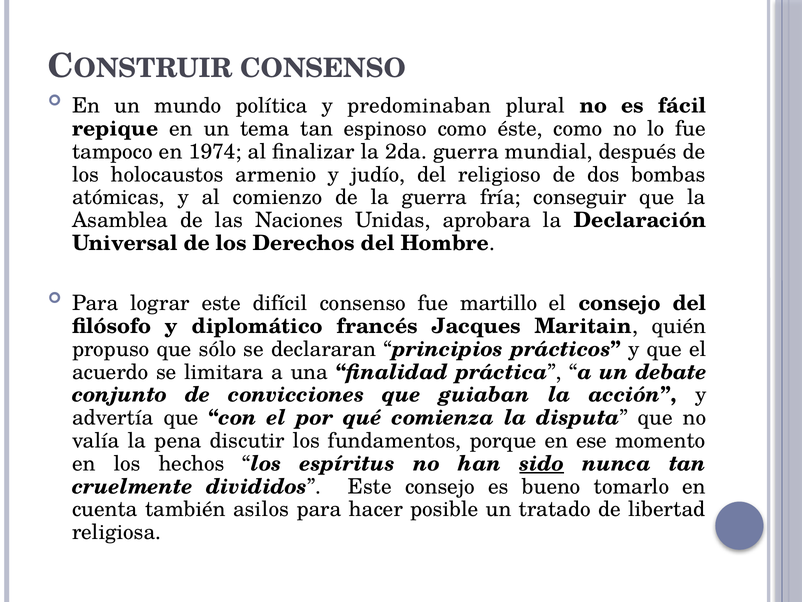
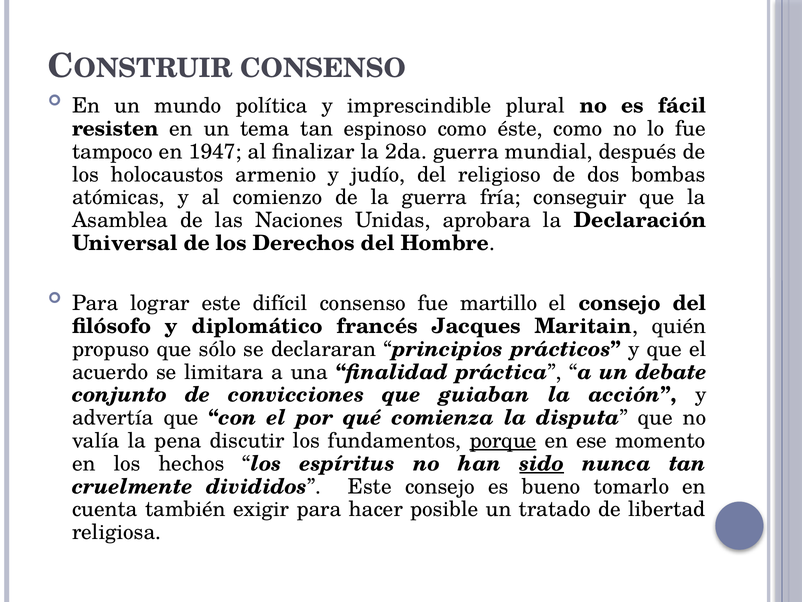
predominaban: predominaban -> imprescindible (419, 106)
repique: repique -> resisten (115, 129)
1974: 1974 -> 1947 (215, 152)
porque underline: none -> present (503, 440)
asilos: asilos -> exigir (261, 509)
